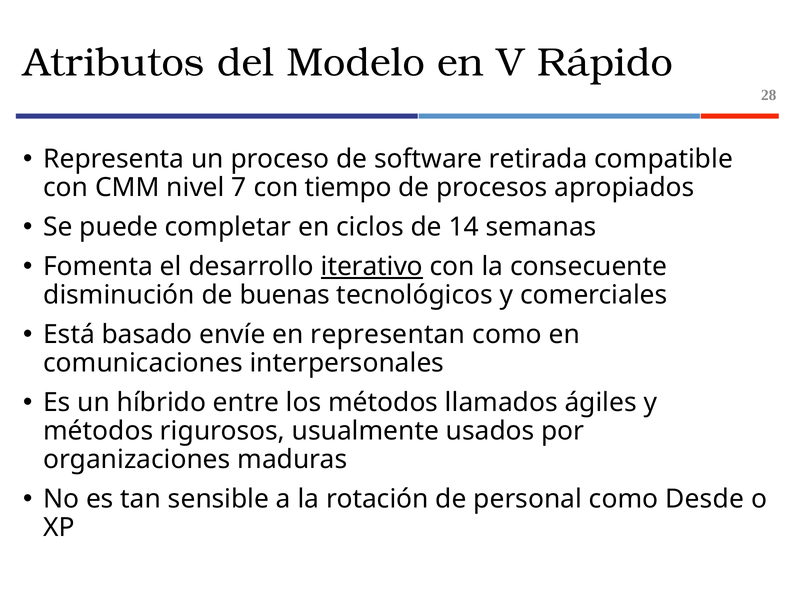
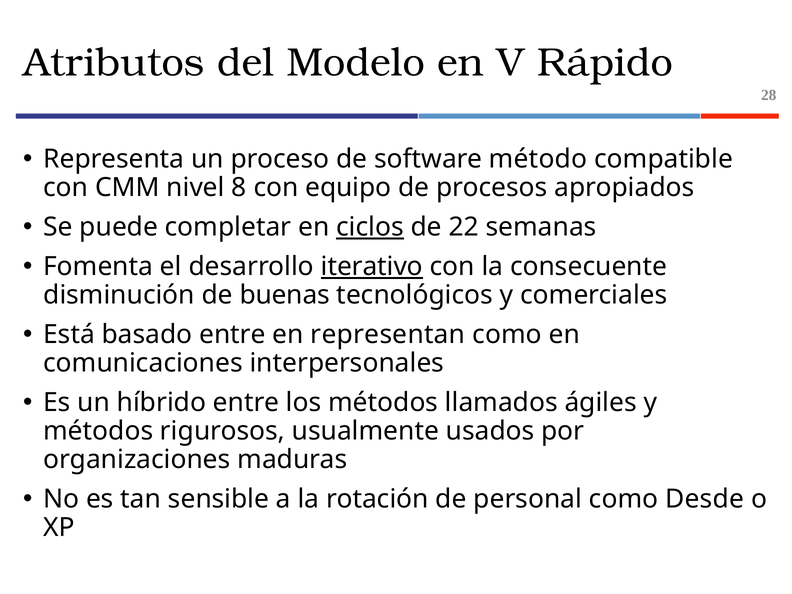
retirada: retirada -> método (538, 159)
7: 7 -> 8 (239, 188)
tiempo: tiempo -> equipo (348, 188)
ciclos underline: none -> present (370, 227)
14: 14 -> 22 (464, 227)
basado envíe: envíe -> entre (232, 335)
